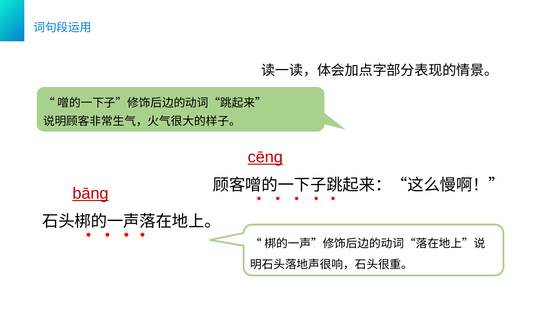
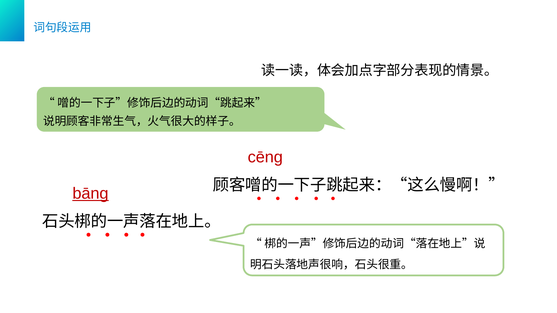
cēng underline: present -> none (265, 157)
